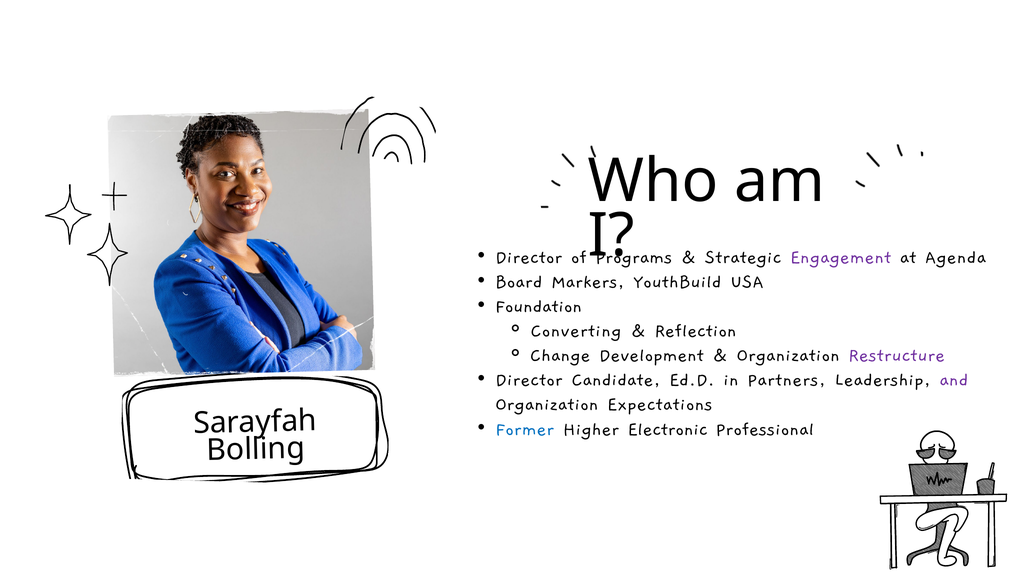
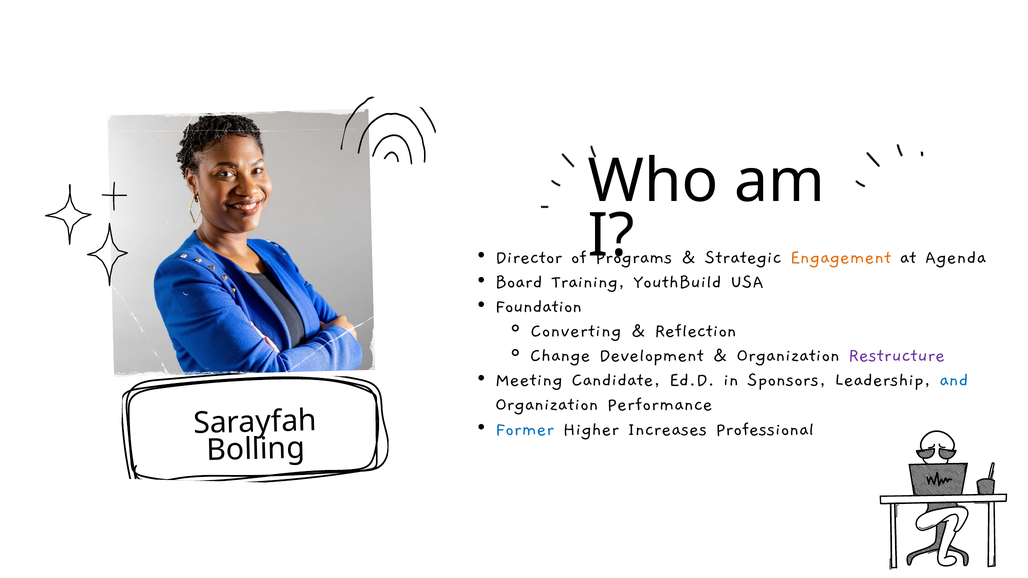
Engagement colour: purple -> orange (841, 256)
Markers: Markers -> Training (588, 281)
Director: Director -> Meeting (529, 379)
Partners: Partners -> Sponsors (787, 379)
and colour: purple -> blue (954, 379)
Expectations: Expectations -> Performance (660, 404)
Electronic: Electronic -> Increases (667, 429)
